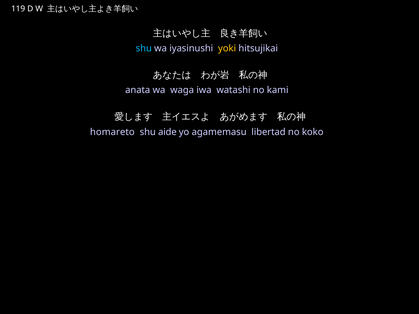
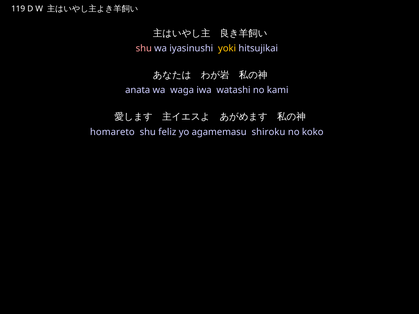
shu colour: light blue -> pink (144, 48)
aide: aide -> feliz (167, 132)
libertad: libertad -> shiroku (268, 132)
